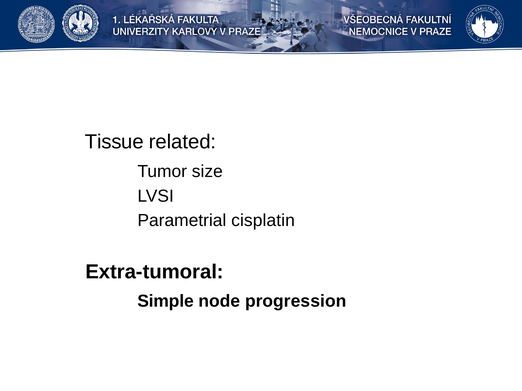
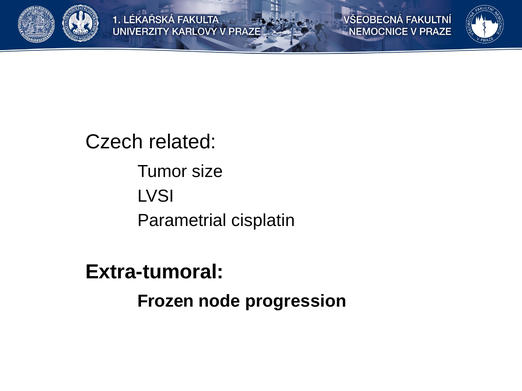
Tissue: Tissue -> Czech (114, 142)
Simple: Simple -> Frozen (166, 301)
